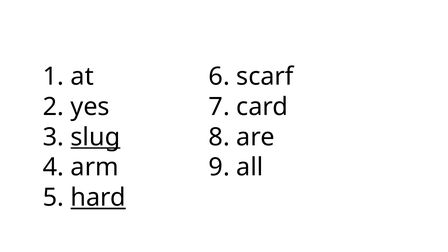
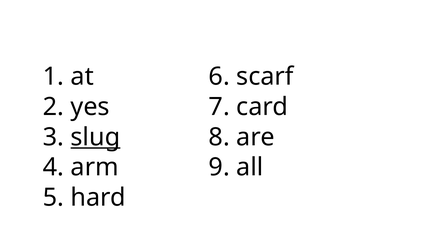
hard underline: present -> none (98, 198)
